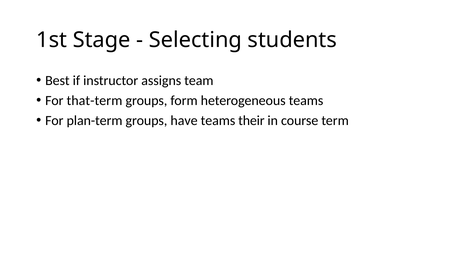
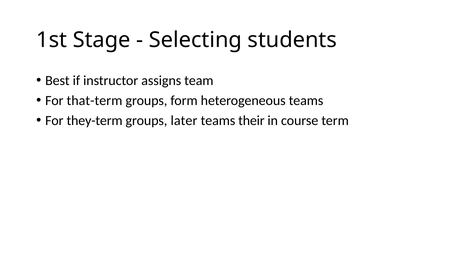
plan-term: plan-term -> they-term (95, 120)
have: have -> later (184, 120)
